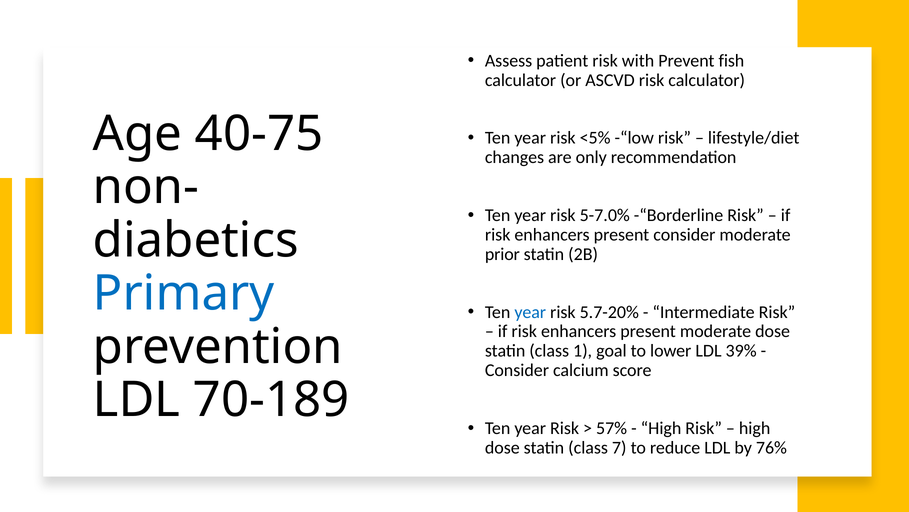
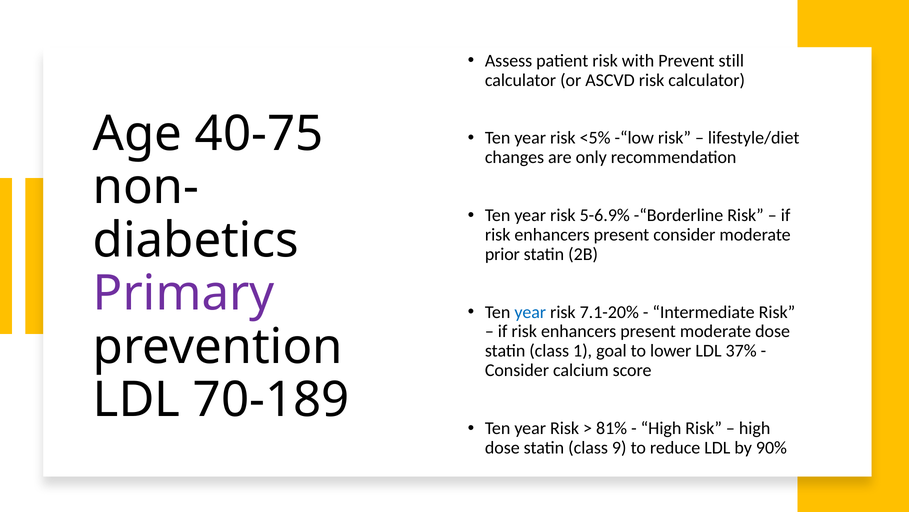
fish: fish -> still (731, 61)
5-7.0%: 5-7.0% -> 5-6.9% (605, 215)
Primary colour: blue -> purple (184, 293)
5.7-20%: 5.7-20% -> 7.1-20% (609, 312)
39%: 39% -> 37% (741, 351)
57%: 57% -> 81% (612, 428)
7: 7 -> 9 (619, 447)
76%: 76% -> 90% (771, 447)
